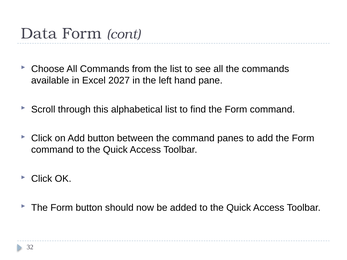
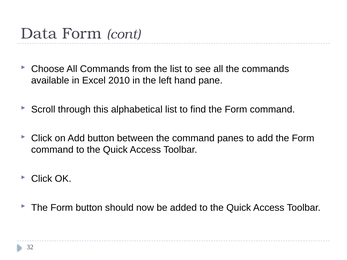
2027: 2027 -> 2010 (119, 81)
